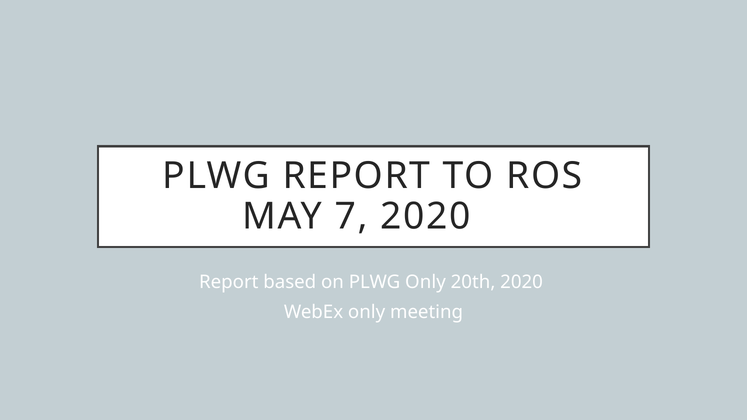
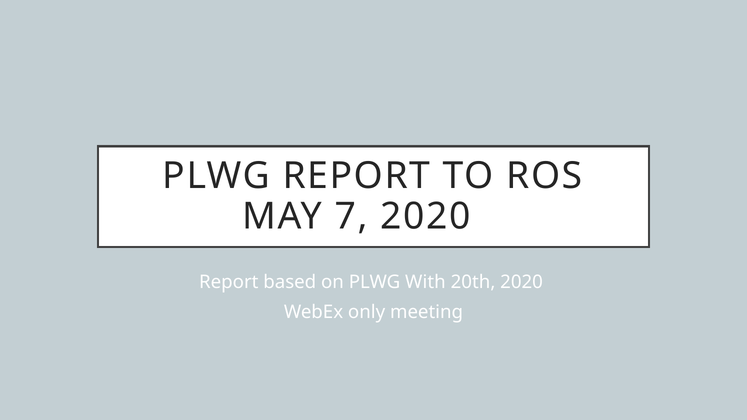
PLWG Only: Only -> With (425, 282)
